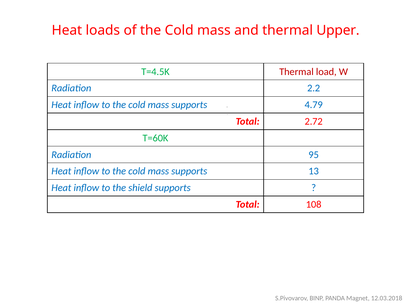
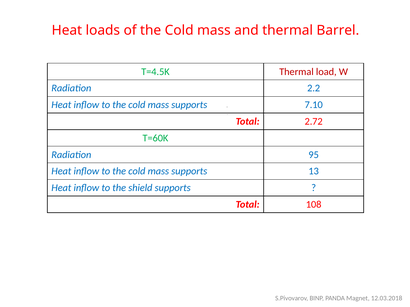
Upper: Upper -> Barrel (338, 31)
4.79: 4.79 -> 7.10 (314, 105)
